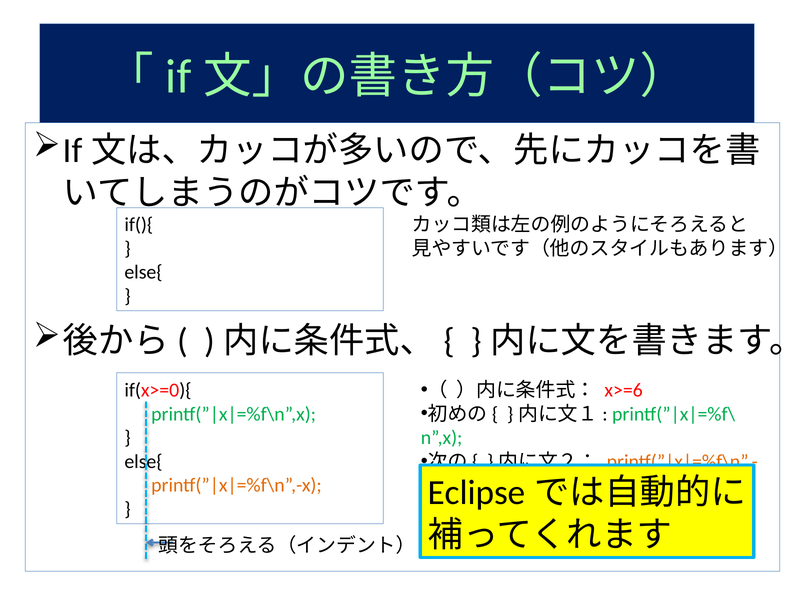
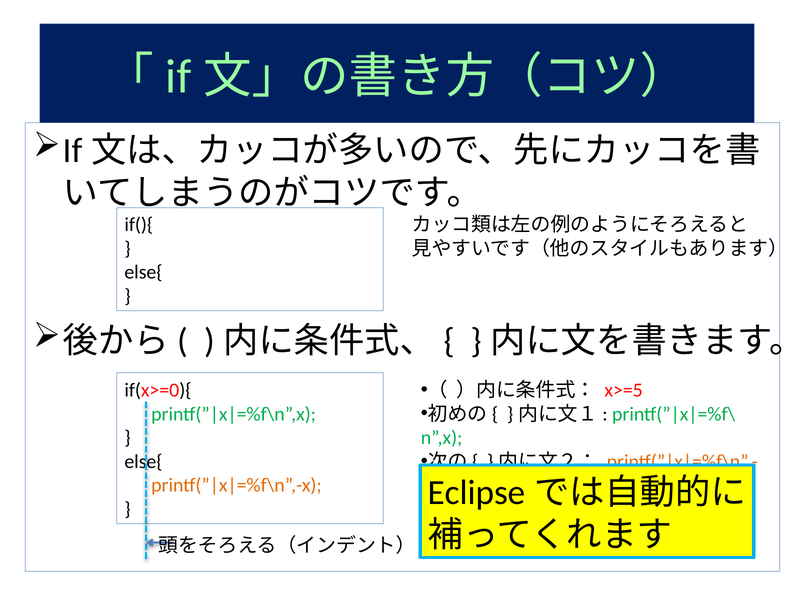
x>=6: x>=6 -> x>=5 (624, 391)
